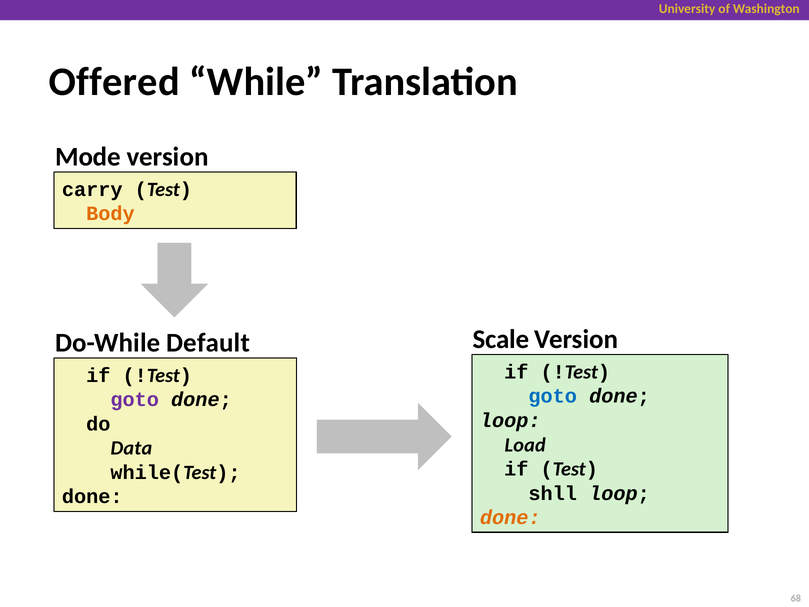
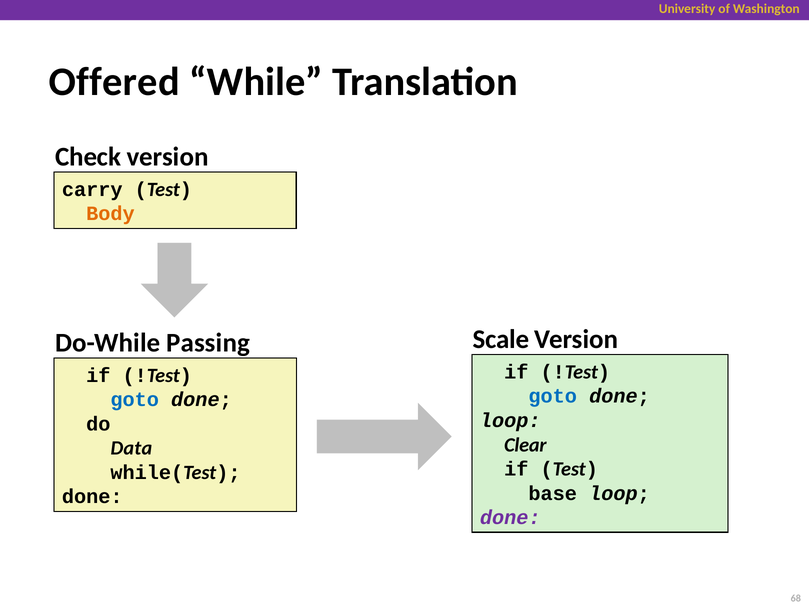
Mode: Mode -> Check (88, 157)
Default: Default -> Passing (208, 343)
goto colour: purple -> blue (135, 399)
Load: Load -> Clear (525, 445)
shll: shll -> base (553, 493)
done colour: orange -> purple (510, 517)
